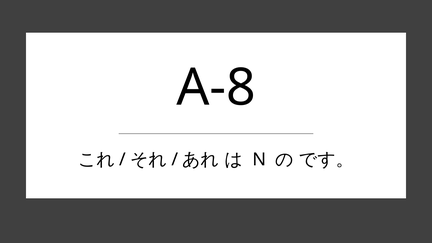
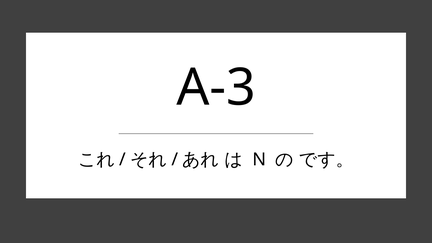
A-8: A-8 -> A-3 (216, 88)
